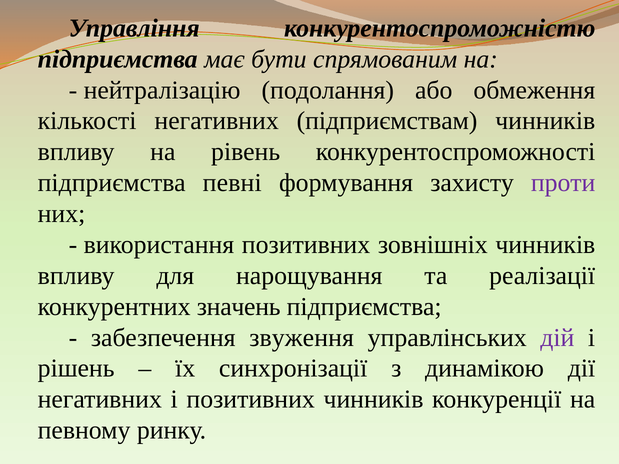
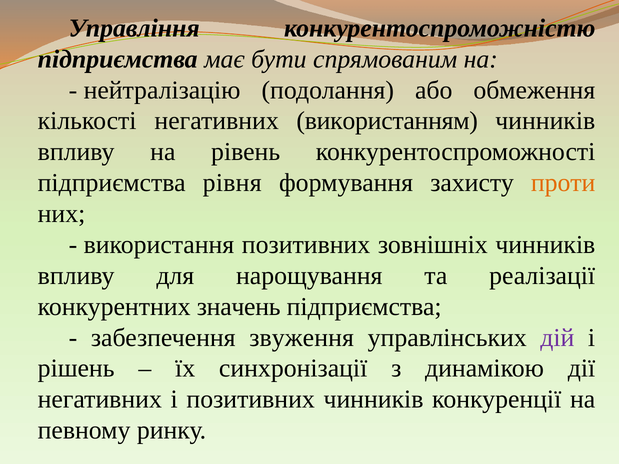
підприємствам: підприємствам -> використанням (387, 121)
певні: певні -> рівня (232, 183)
проти colour: purple -> orange (563, 183)
